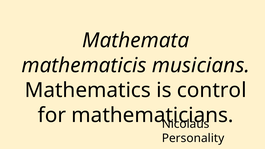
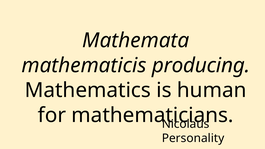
musicians: musicians -> producing (201, 65)
control: control -> human (212, 90)
